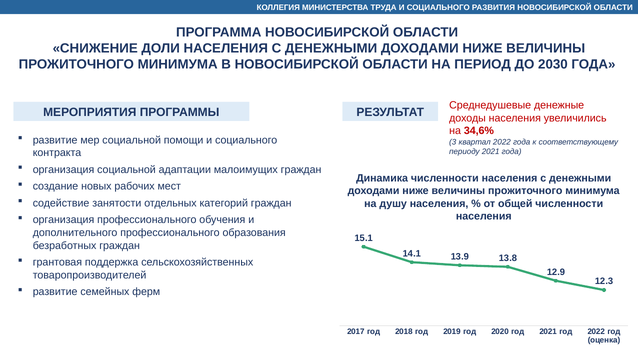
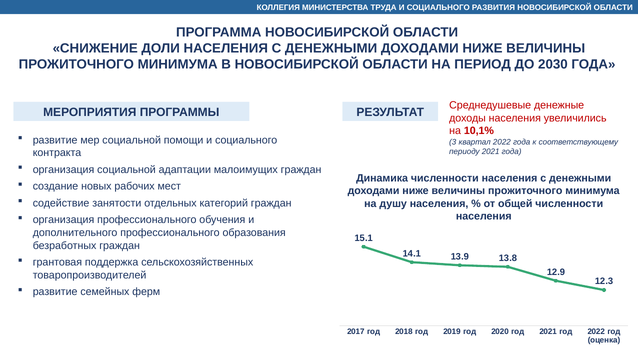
34,6%: 34,6% -> 10,1% (479, 131)
